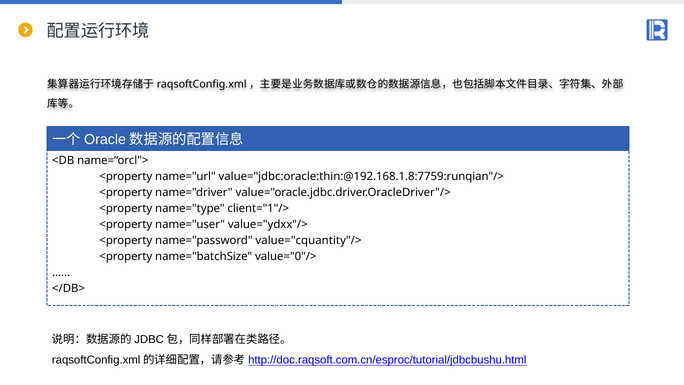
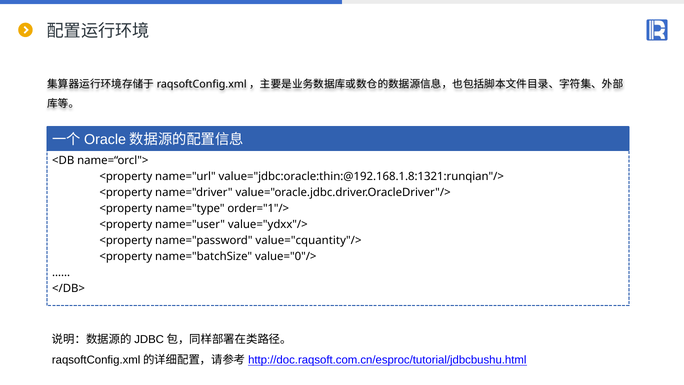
value="jdbc:oracle:thin:@192.168.1.8:7759:runqian"/>: value="jdbc:oracle:thin:@192.168.1.8:7759:runqian"/> -> value="jdbc:oracle:thin:@192.168.1.8:1321:runqian"/> (361, 176)
client="1"/>: client="1"/> -> order="1"/> (258, 208)
